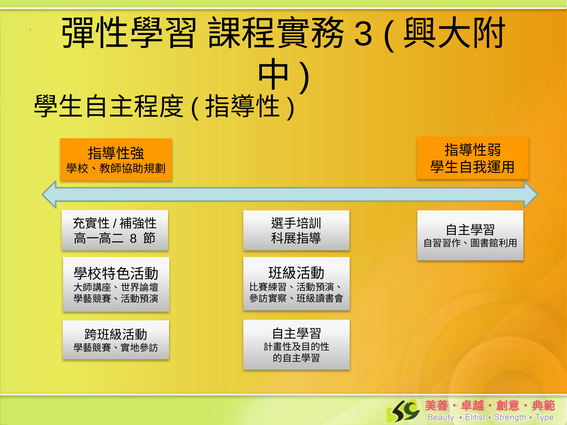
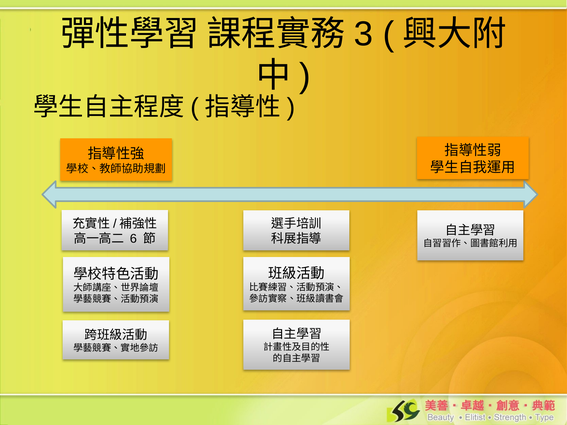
8: 8 -> 6 (133, 239)
